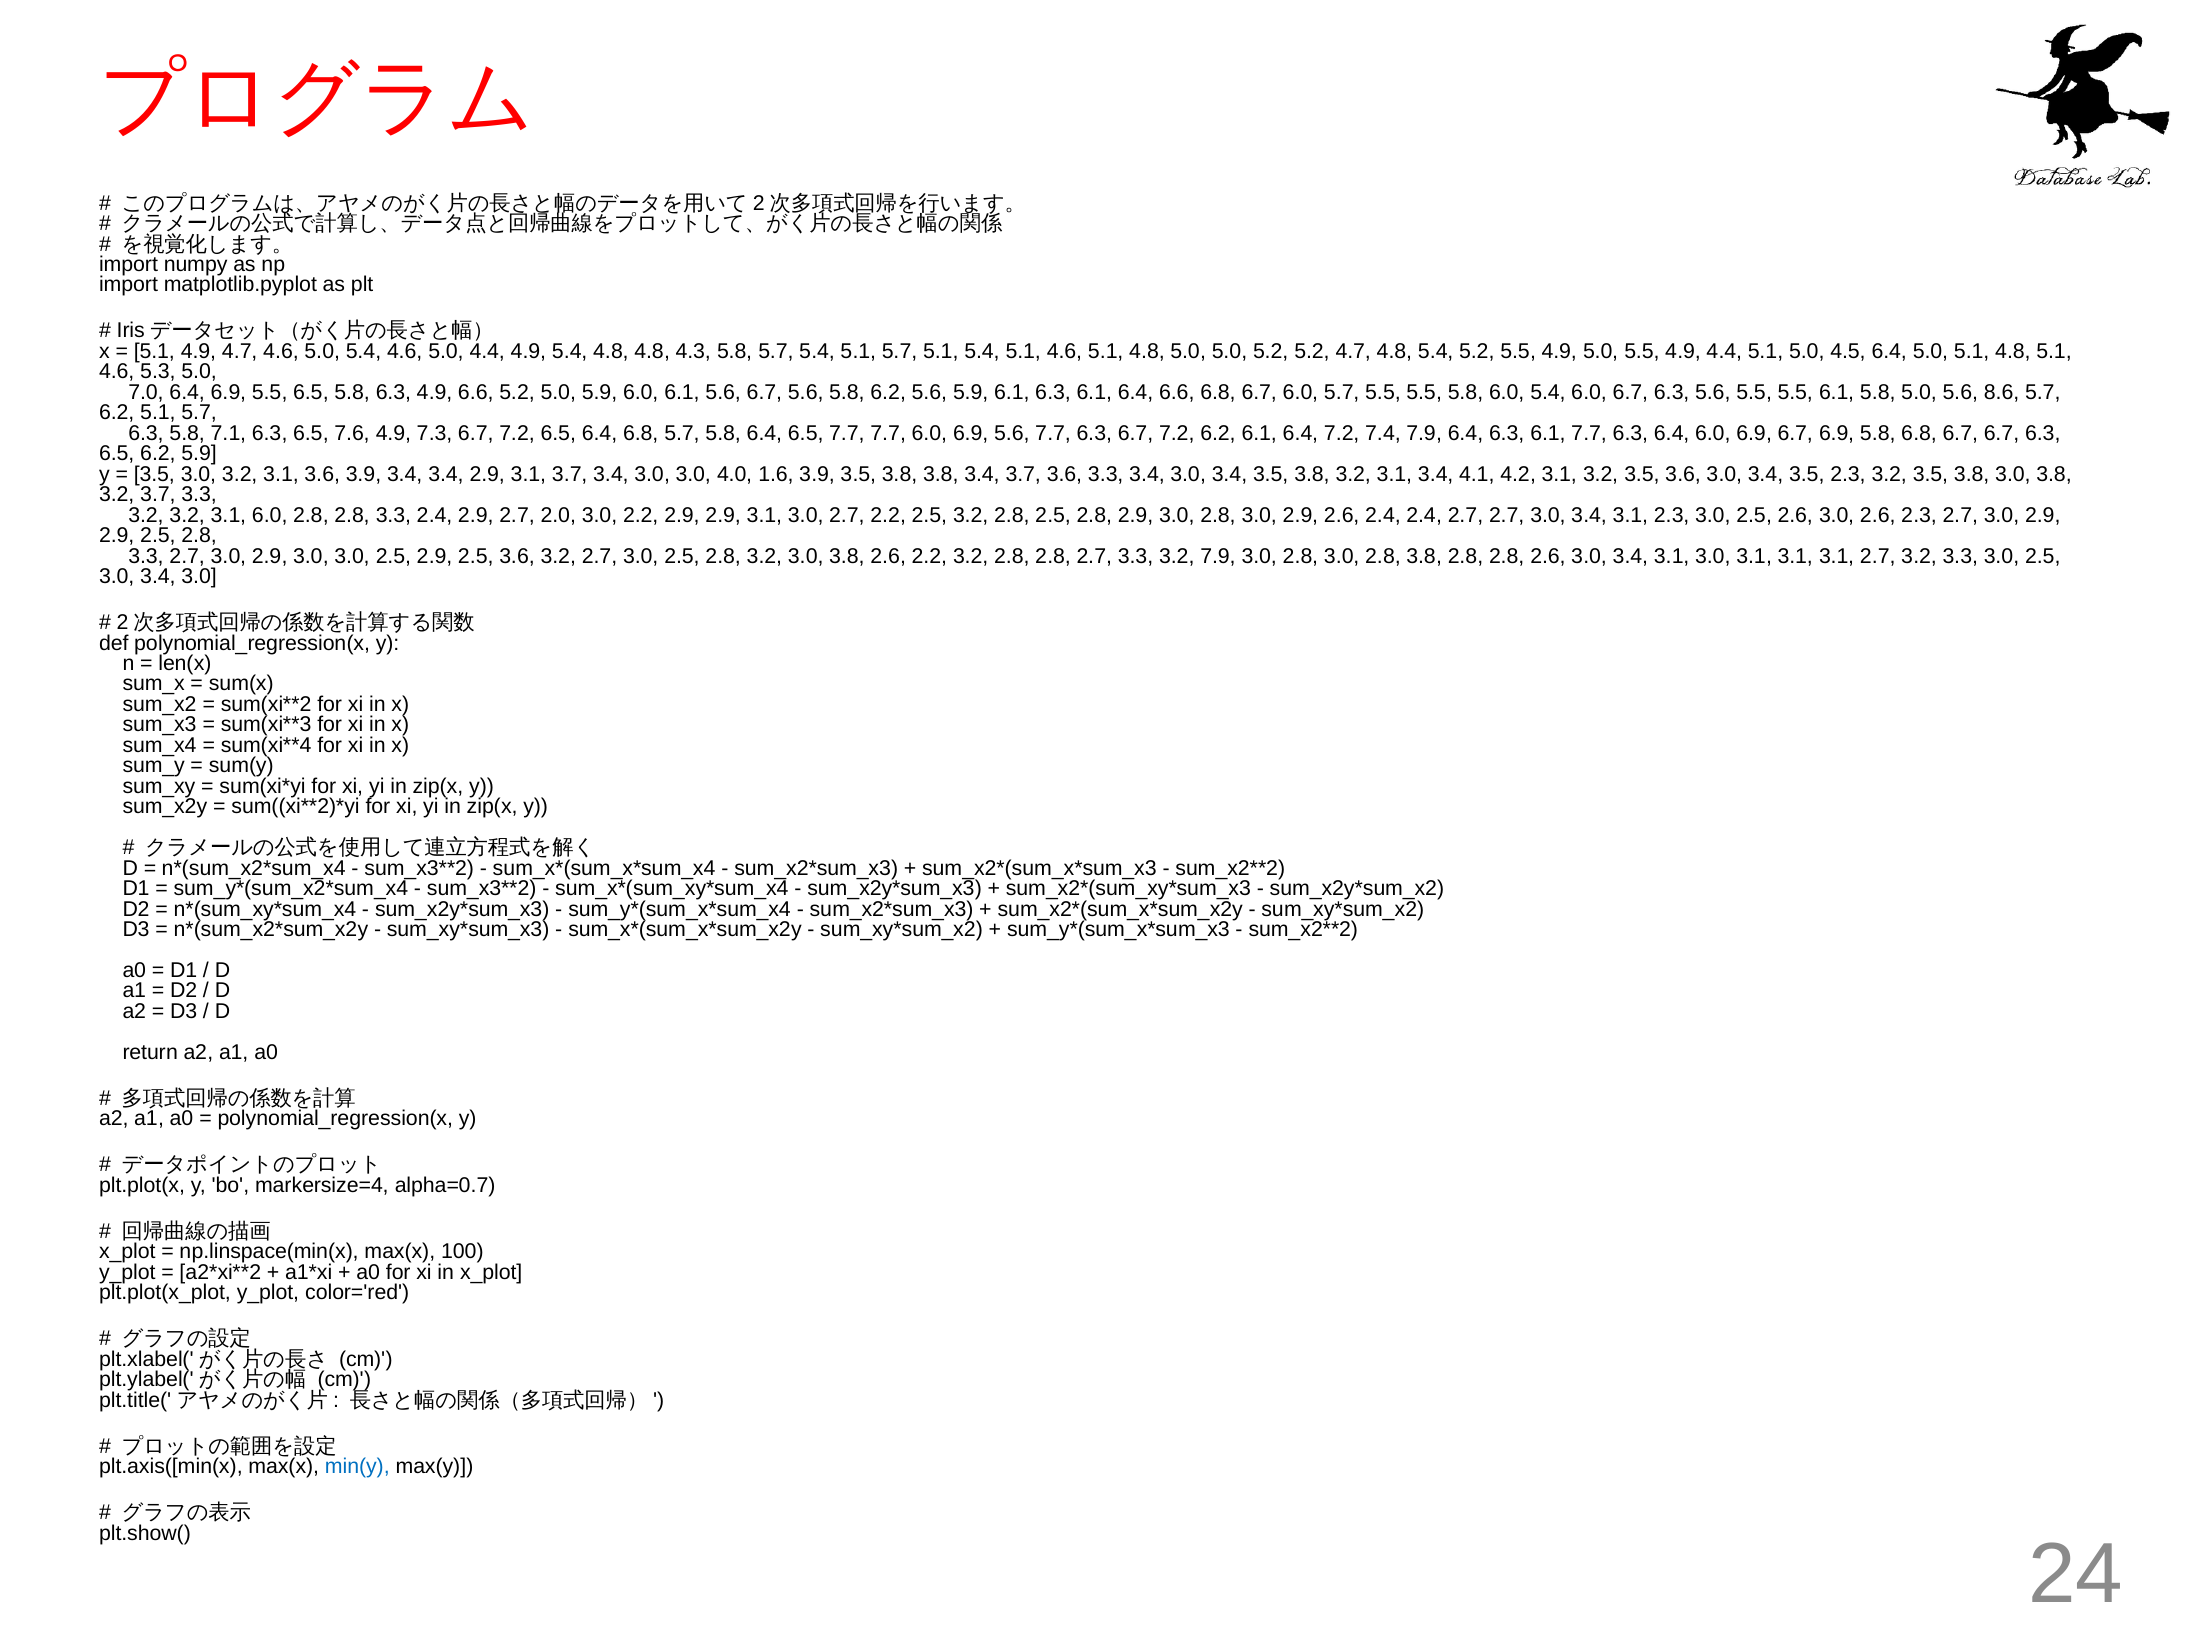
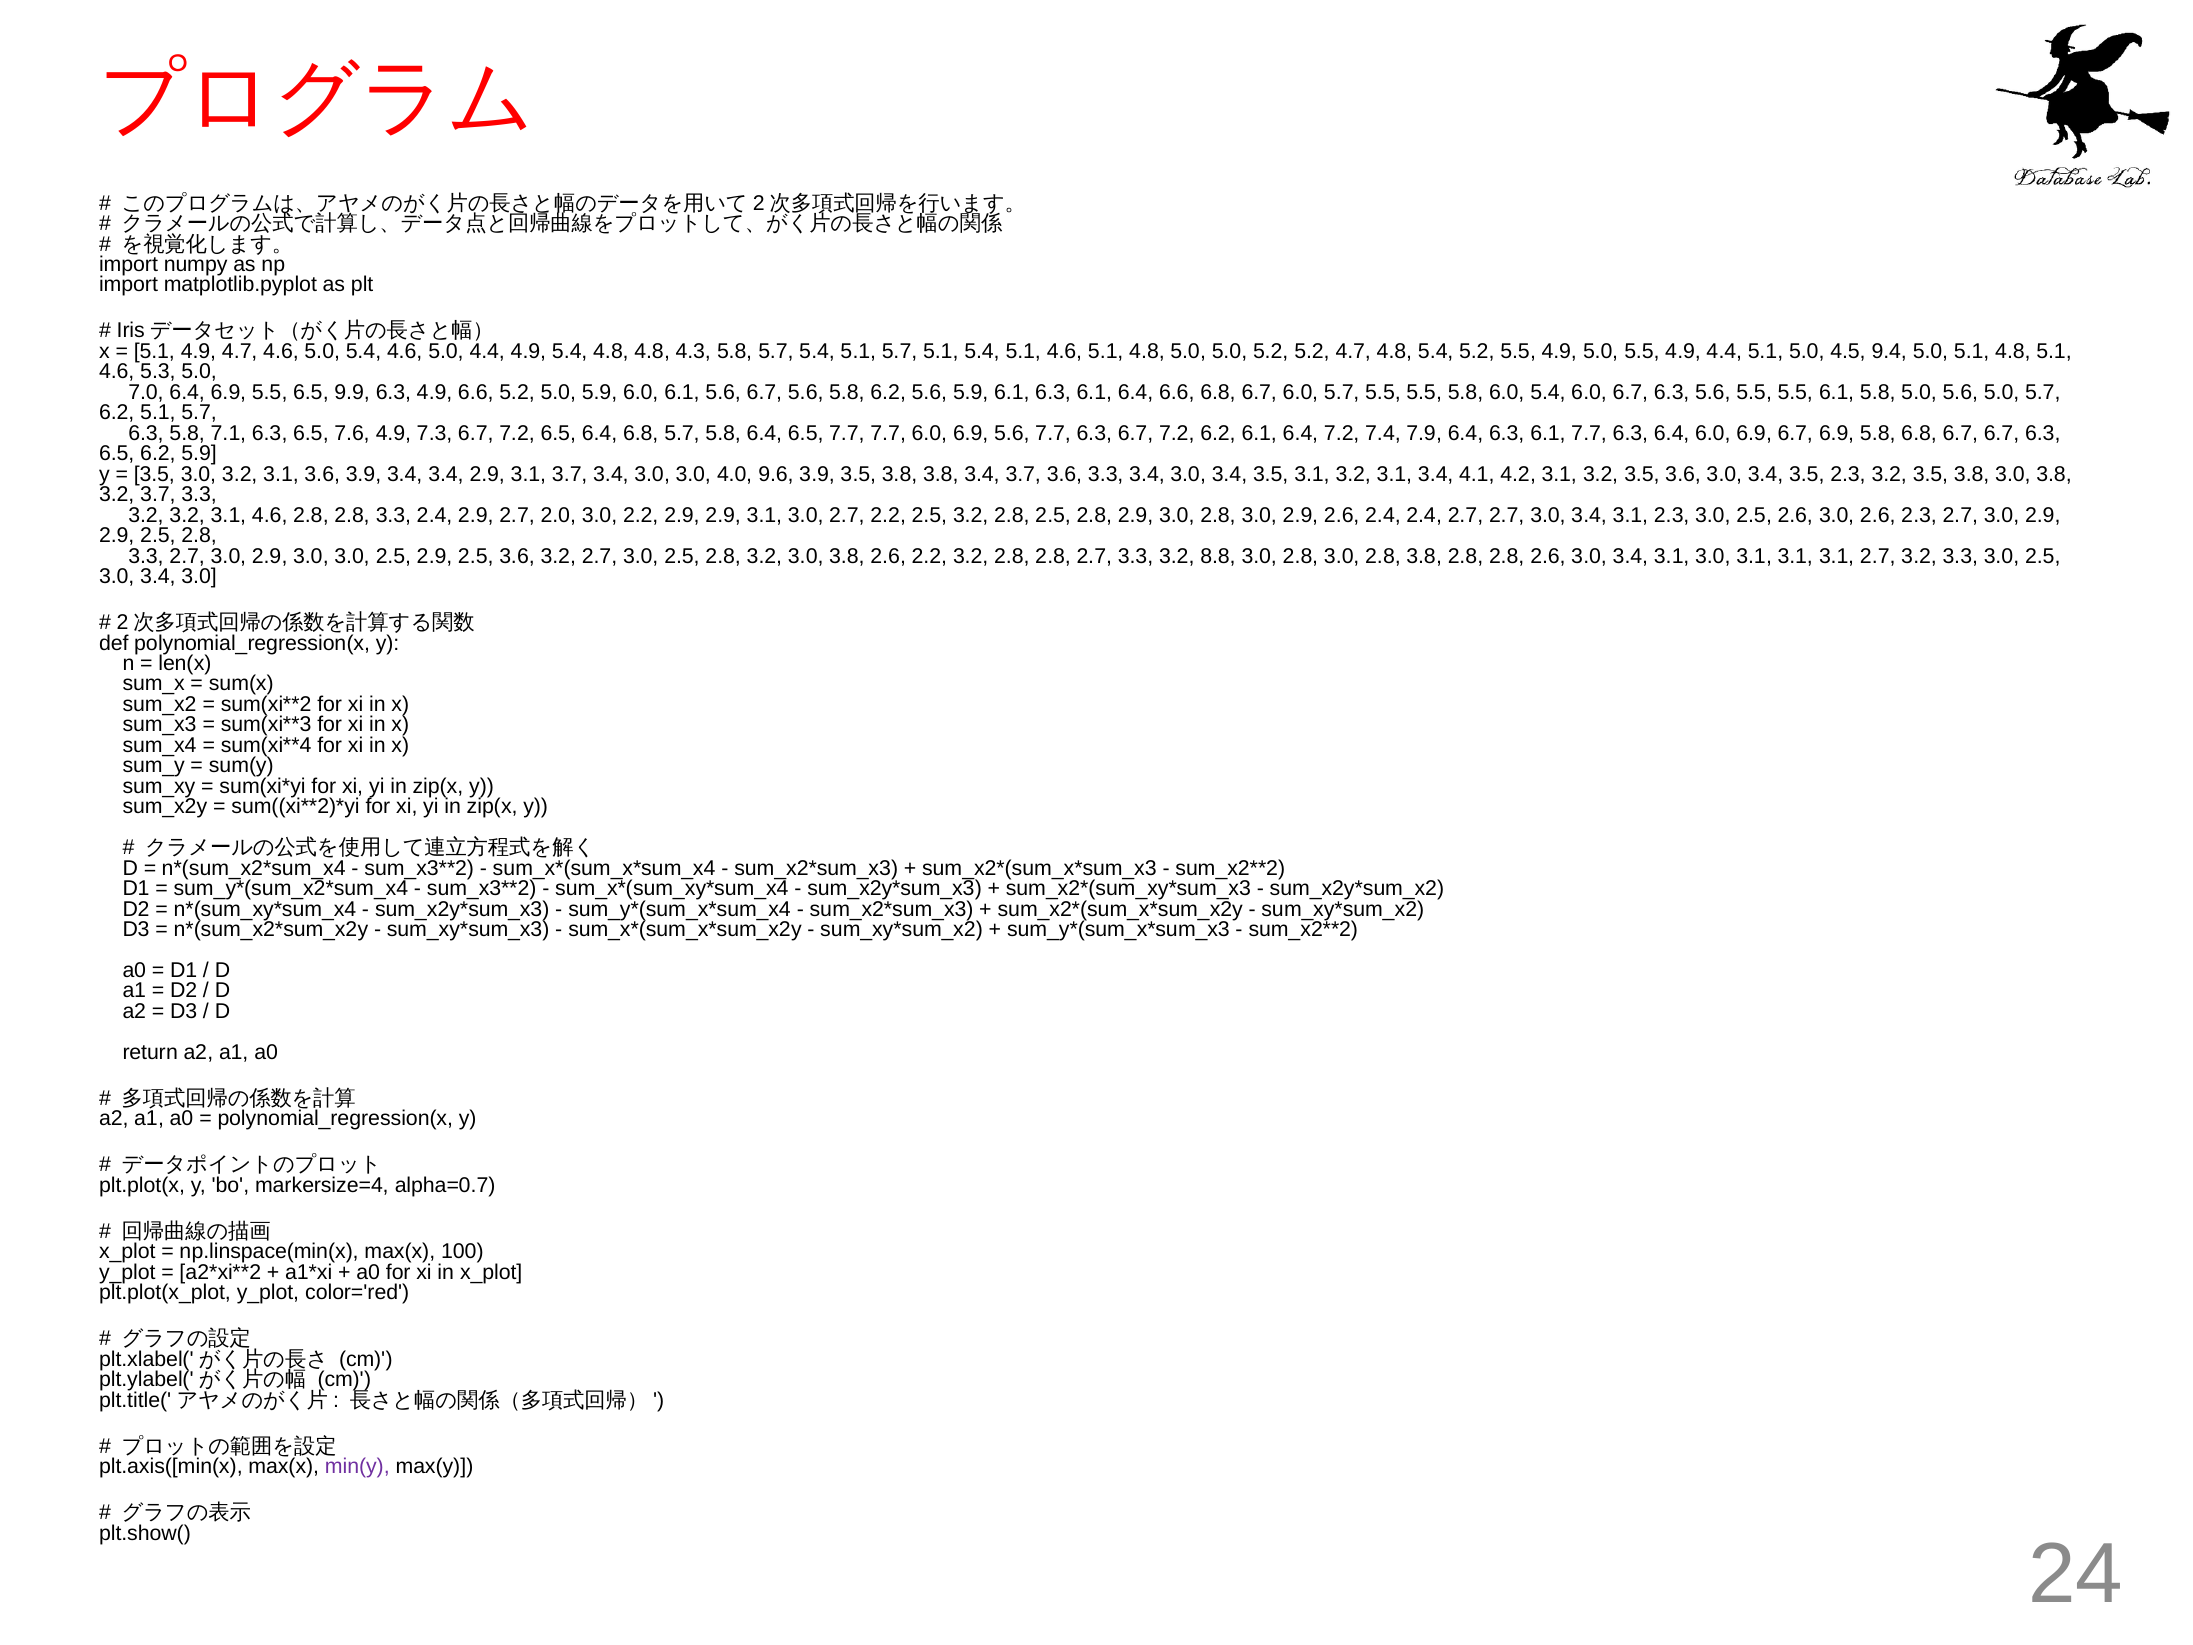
4.5 6.4: 6.4 -> 9.4 (1889, 351)
6.5 5.8: 5.8 -> 9.9 (352, 392)
5.6 8.6: 8.6 -> 5.0 (2002, 392)
1.6: 1.6 -> 9.6 (776, 474)
3.4 3.5 3.8: 3.8 -> 3.1 (1312, 474)
3.1 6.0: 6.0 -> 4.6 (270, 515)
3.2 7.9: 7.9 -> 8.8 (1218, 556)
min(y colour: blue -> purple (357, 1466)
